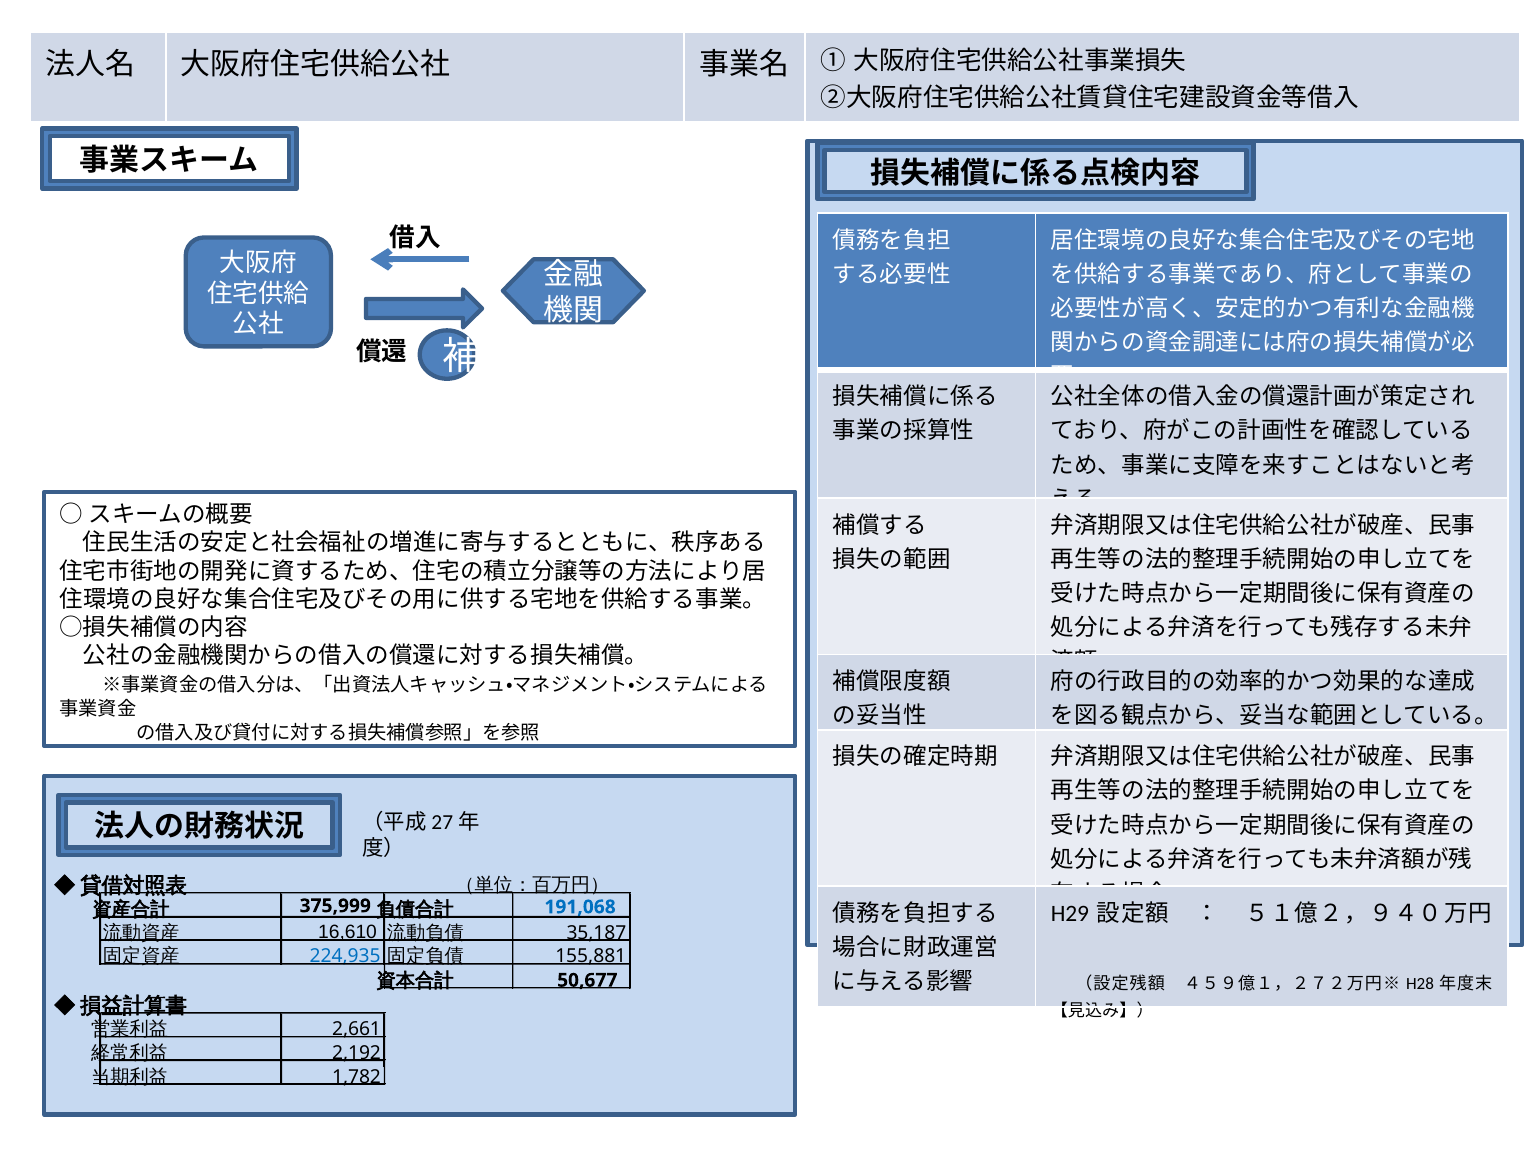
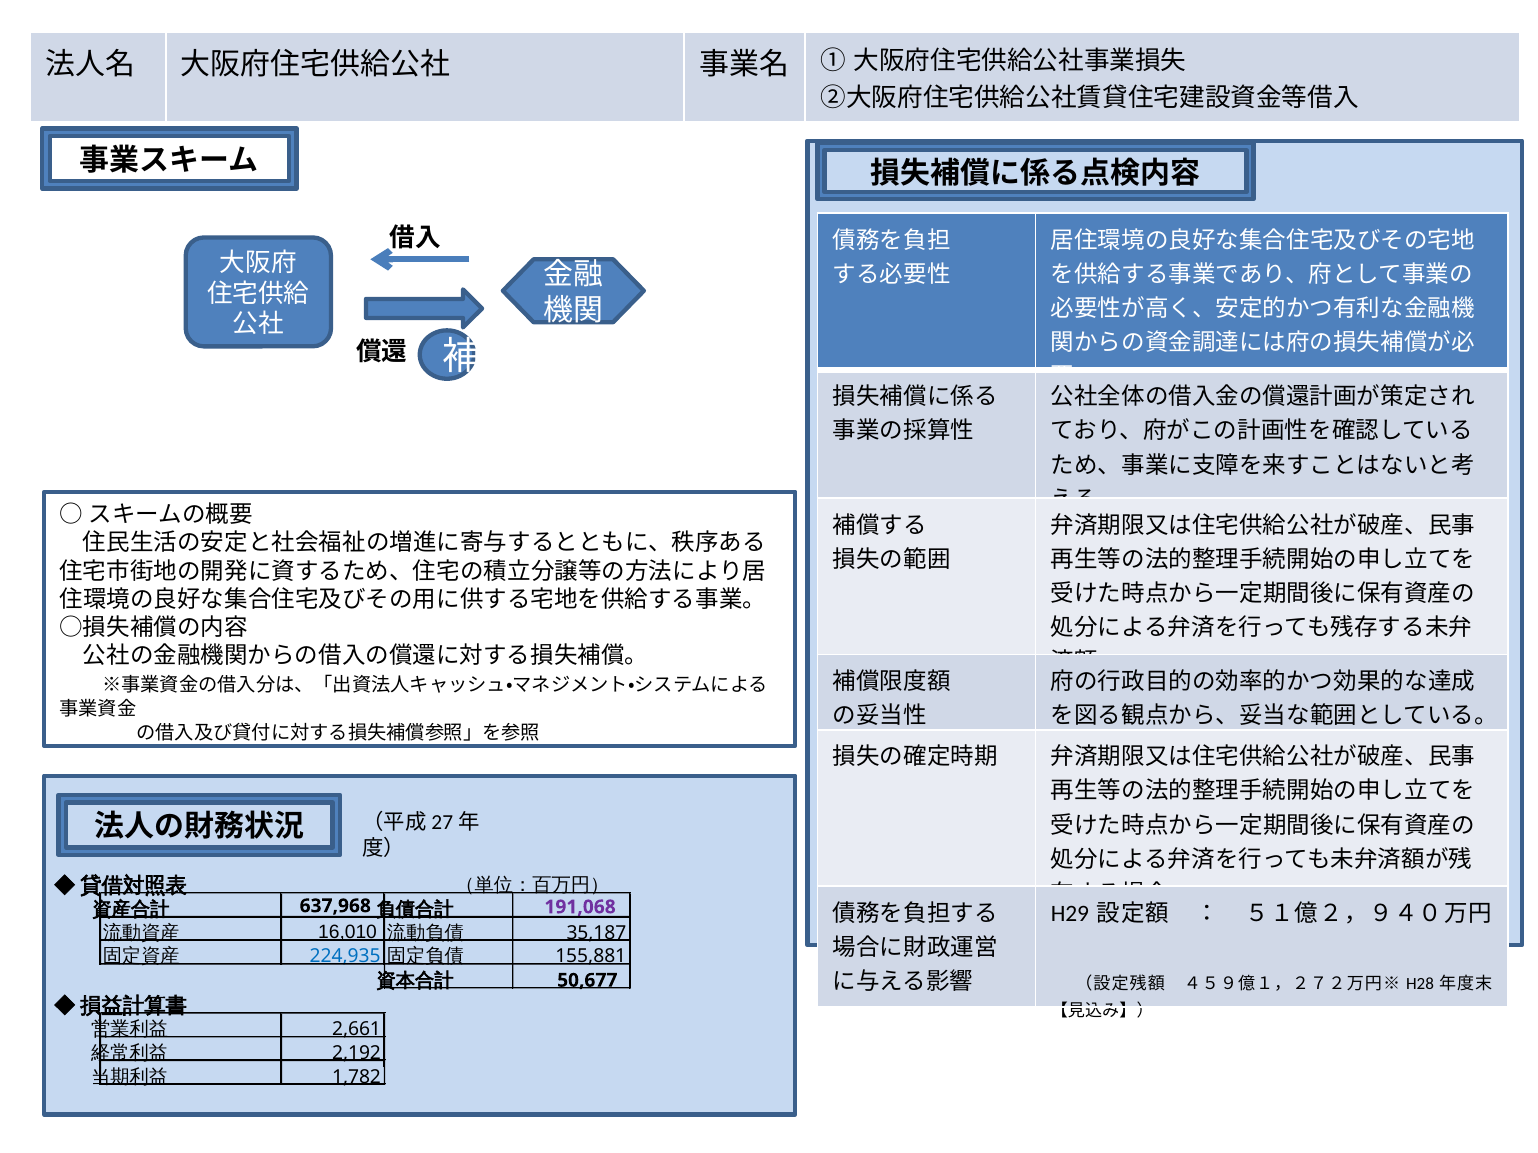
375,999: 375,999 -> 637,968 (335, 906)
191,068 colour: blue -> purple (580, 907)
16,610: 16,610 -> 16,010 (348, 932)
